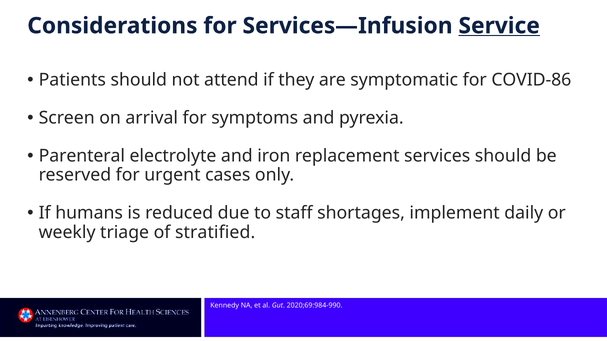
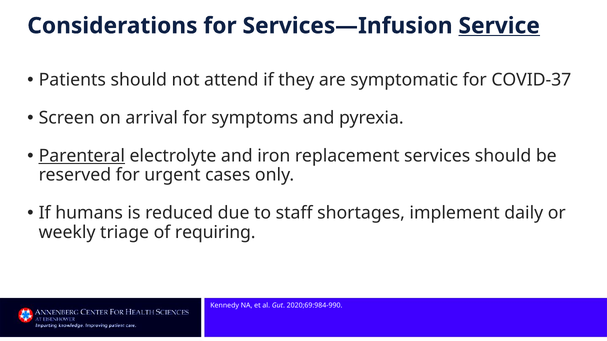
COVID-86: COVID-86 -> COVID-37 (531, 80)
Parenteral underline: none -> present (82, 156)
stratified: stratified -> requiring (215, 233)
